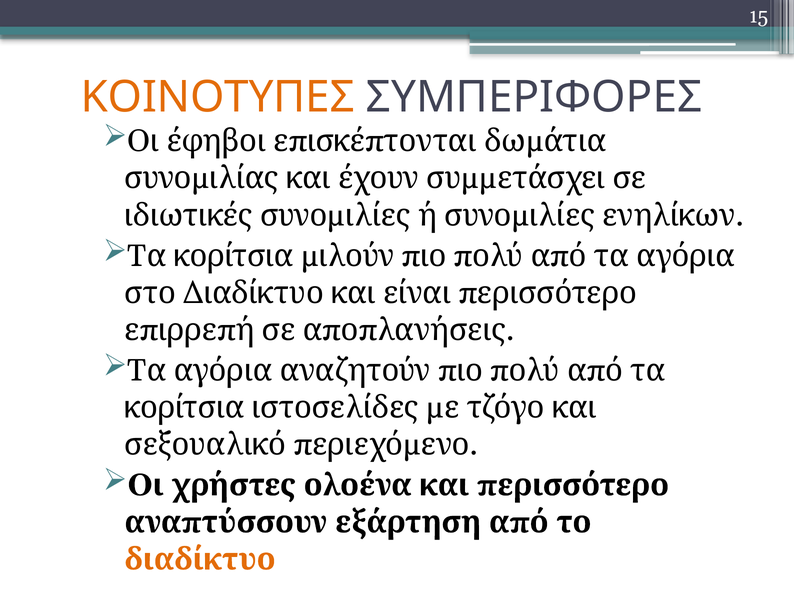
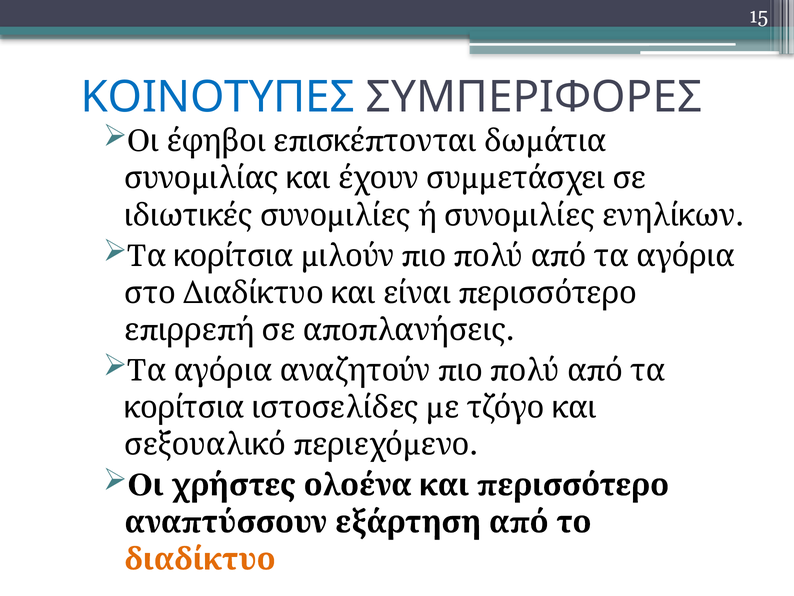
ΚΟΙΝΟΤΥΠΕΣ colour: orange -> blue (218, 97)
